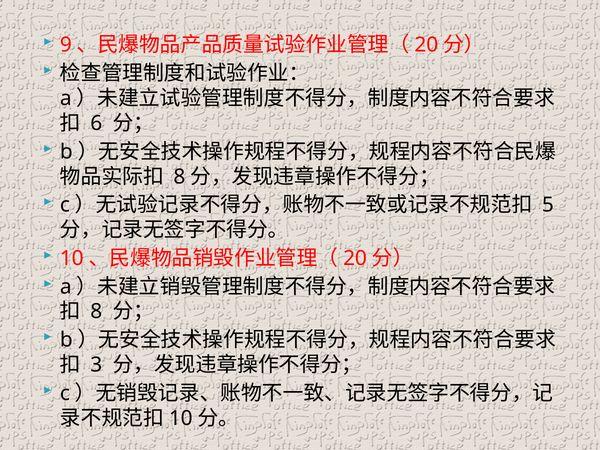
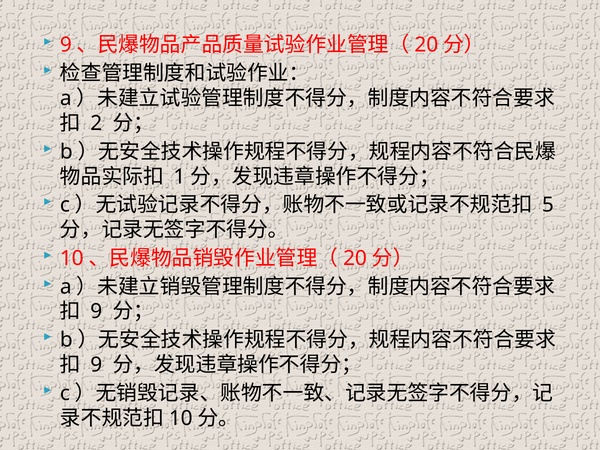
6: 6 -> 2 (96, 123)
8: 8 -> 1 (179, 177)
8: 8 -> 9 (96, 312)
3: 3 -> 9 (96, 365)
